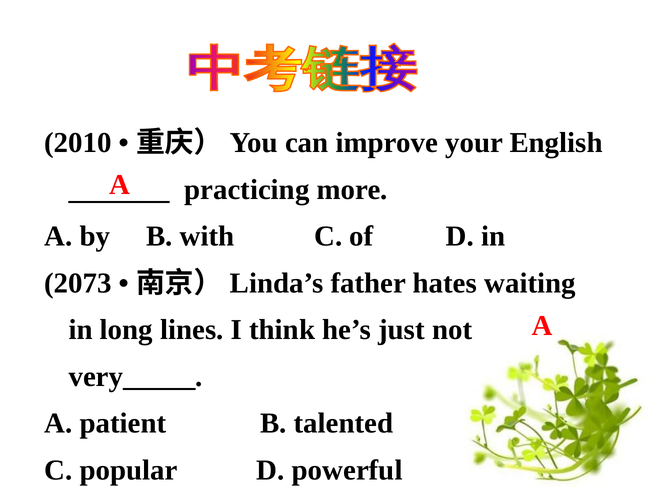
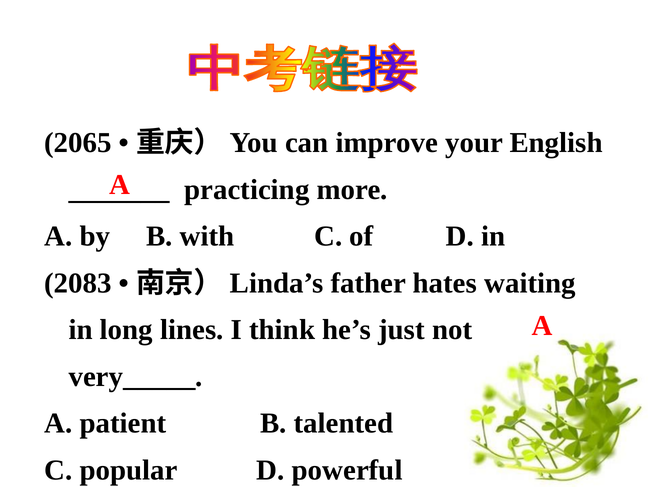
2010: 2010 -> 2065 (78, 143)
2073: 2073 -> 2083 (78, 283)
